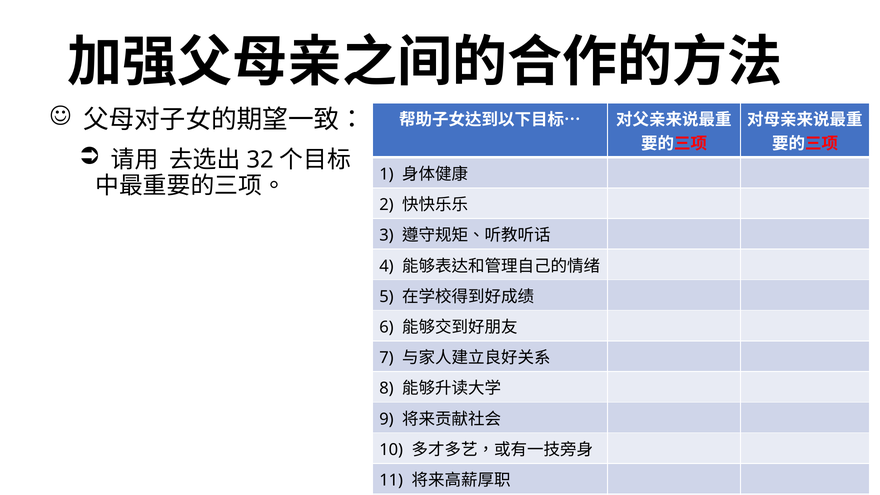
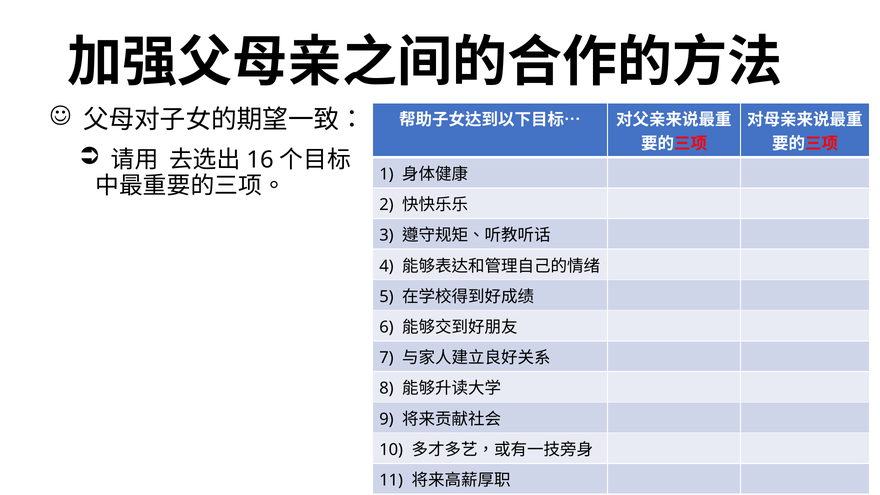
32: 32 -> 16 (260, 160)
